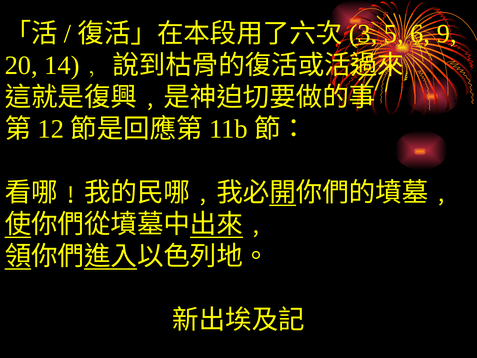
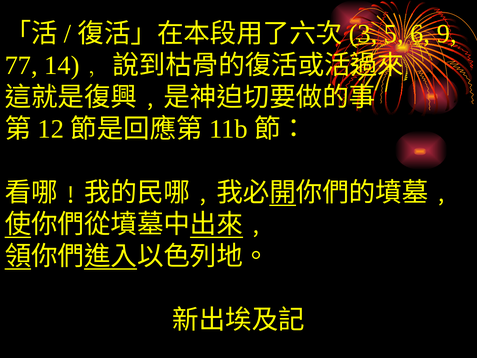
20: 20 -> 77 (21, 65)
